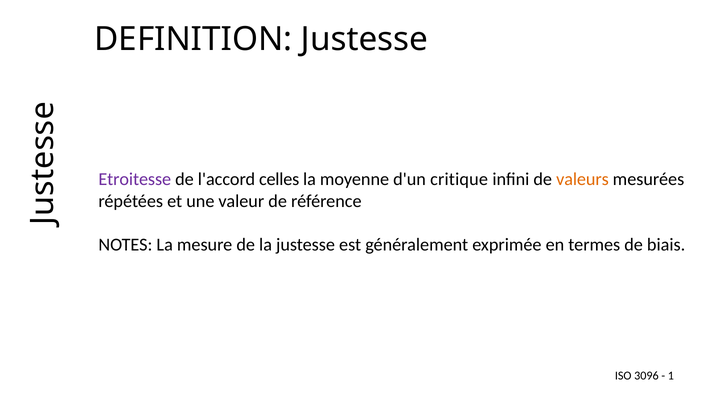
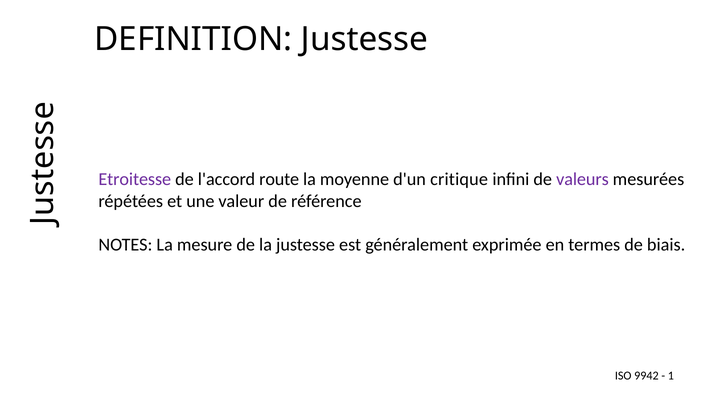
celles: celles -> route (279, 179)
valeurs colour: orange -> purple (582, 179)
3096: 3096 -> 9942 (646, 376)
